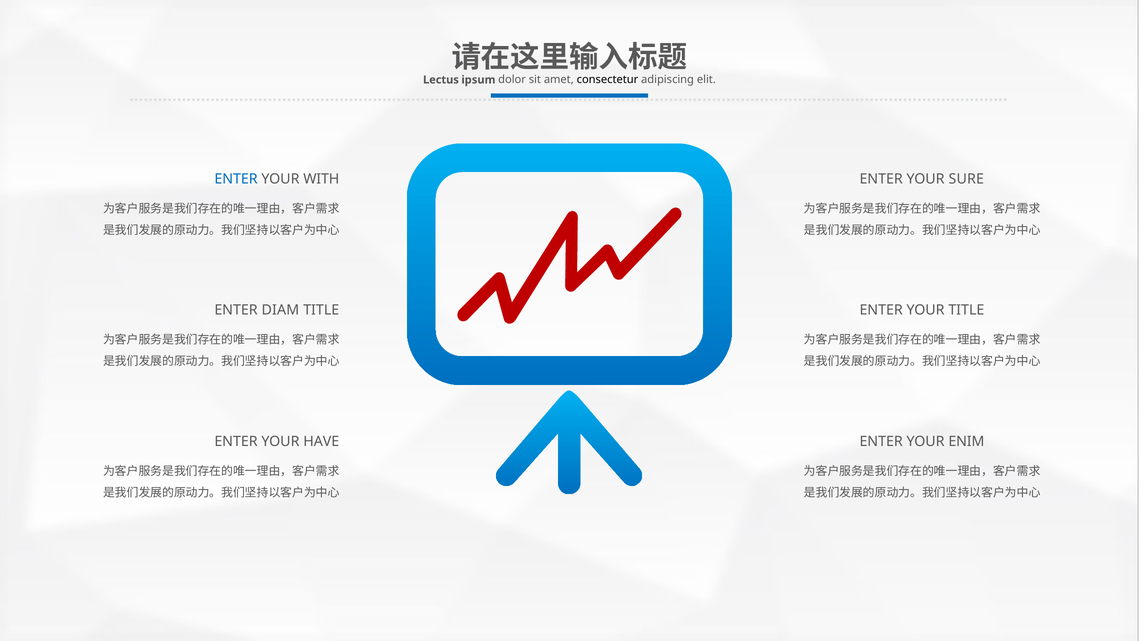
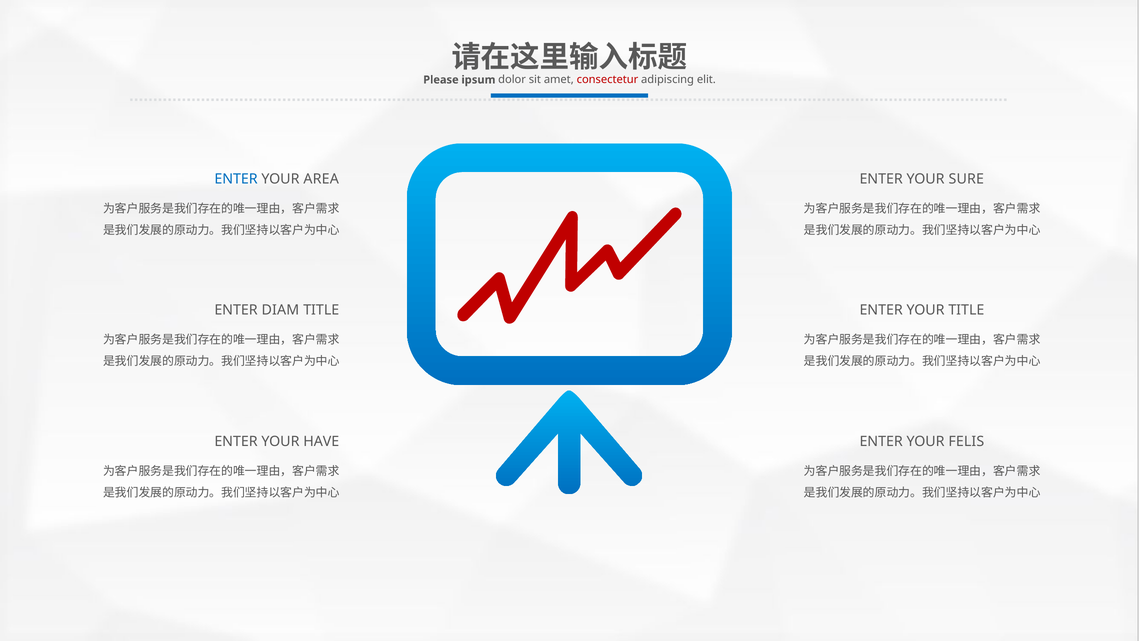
Lectus: Lectus -> Please (441, 80)
consectetur colour: black -> red (607, 80)
WITH: WITH -> AREA (321, 179)
ENIM: ENIM -> FELIS (966, 441)
